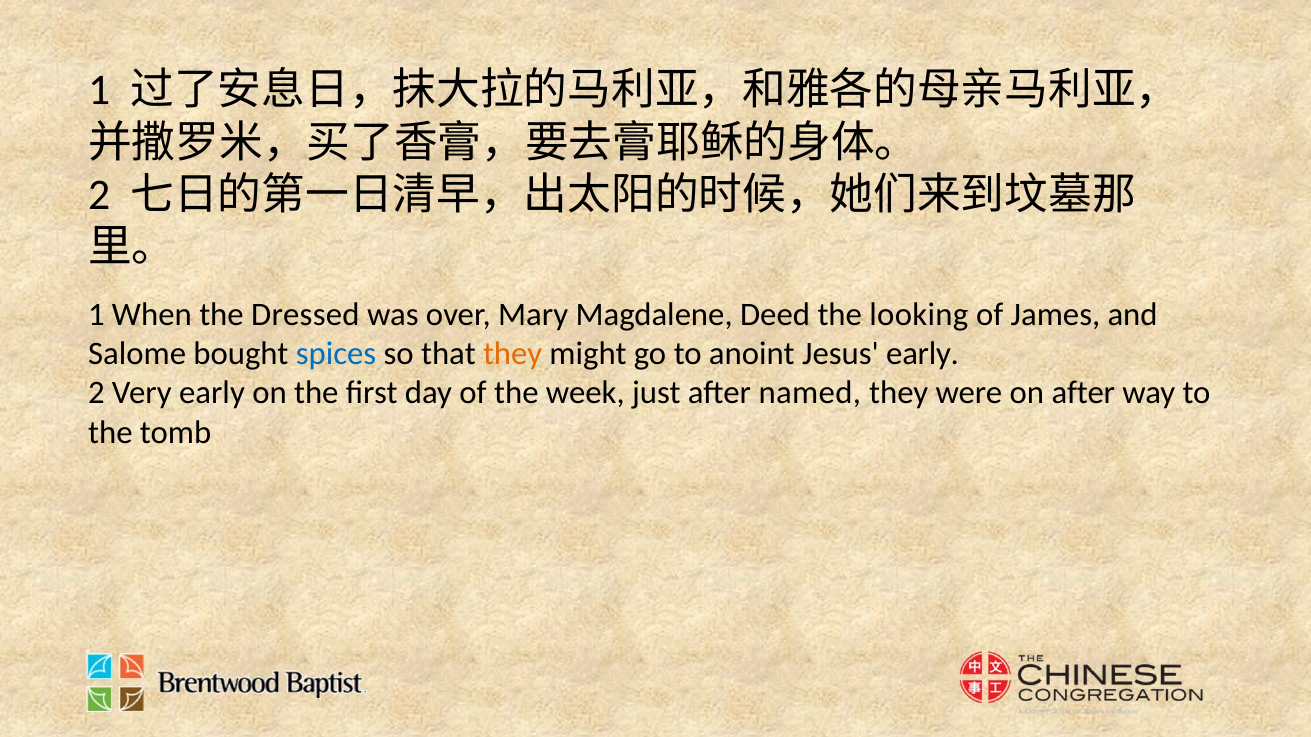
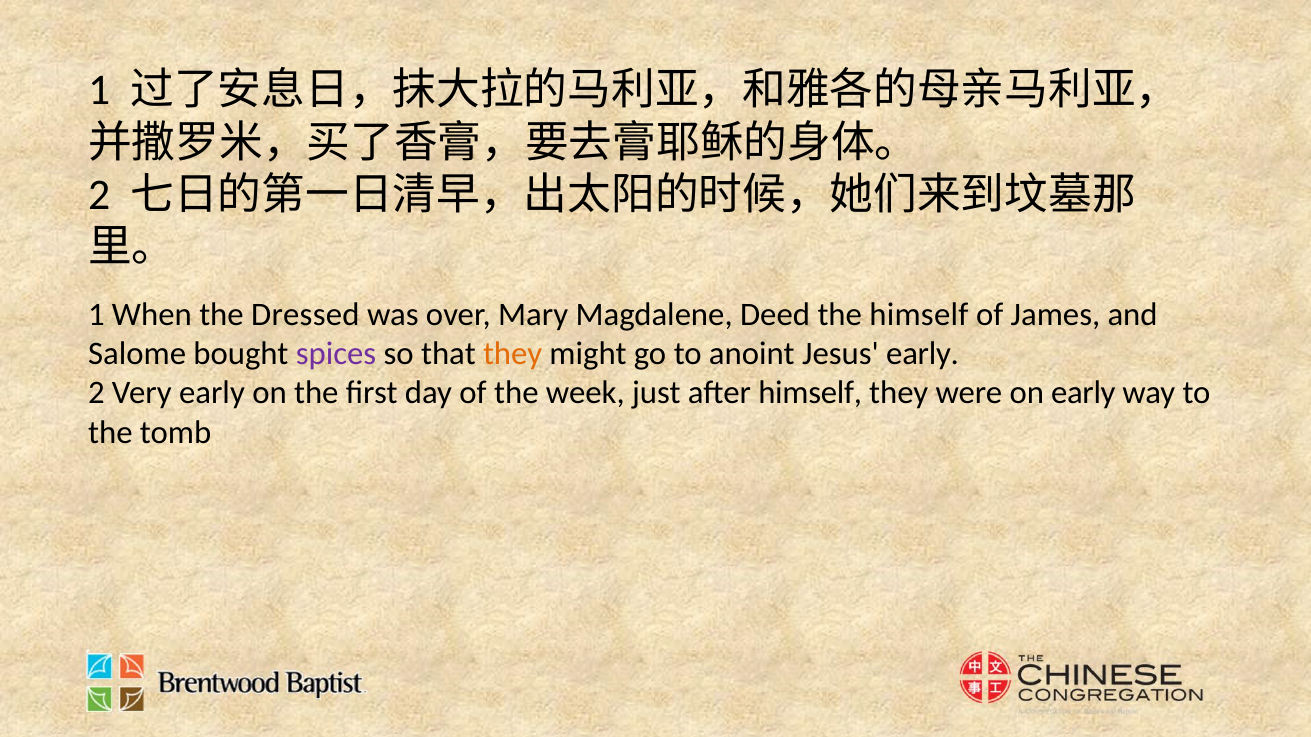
the looking: looking -> himself (919, 315)
spices colour: blue -> purple (336, 354)
after named: named -> himself (810, 393)
on after: after -> early (1083, 393)
